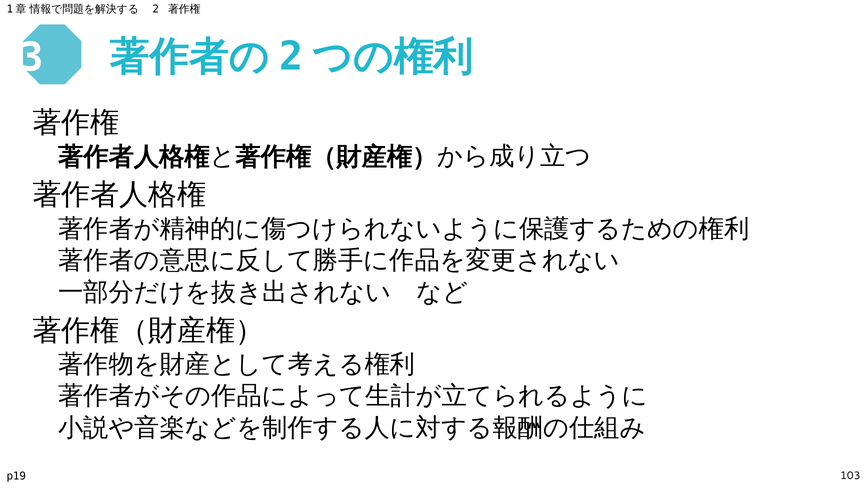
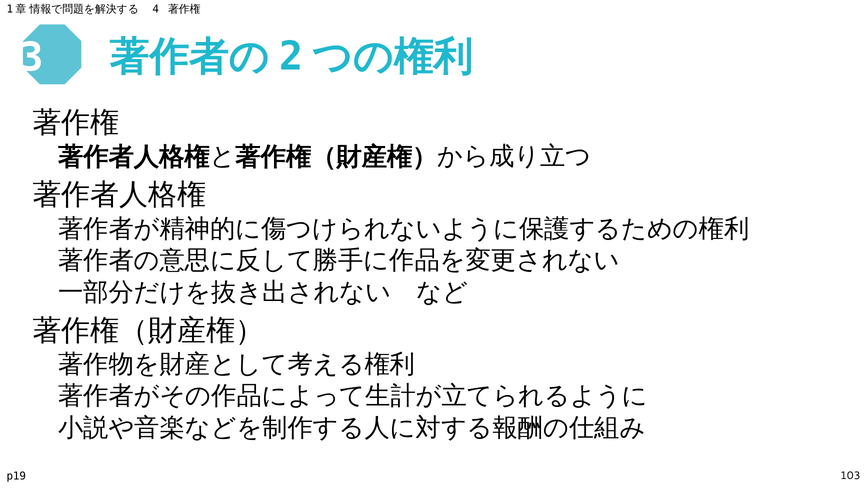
2: 2 -> 4 (156, 9)
